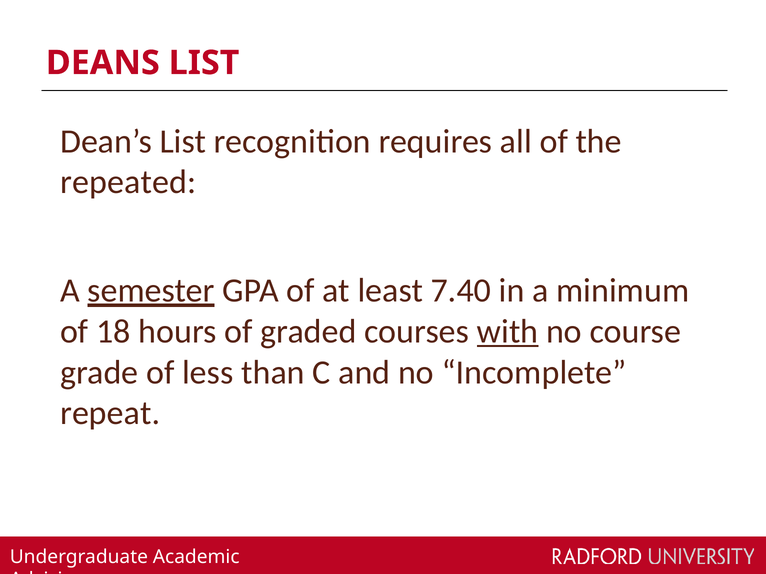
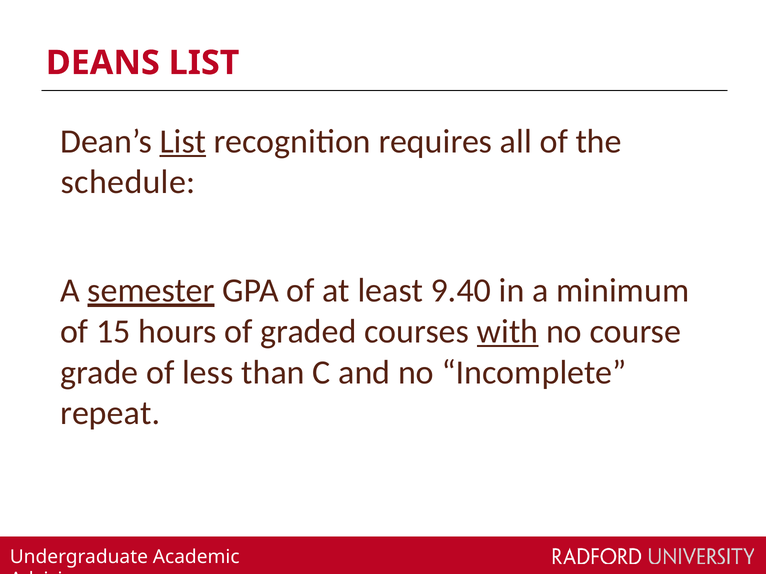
List underline: none -> present (183, 141)
repeated: repeated -> schedule (128, 182)
7.40: 7.40 -> 9.40 (461, 291)
18: 18 -> 15 (113, 332)
